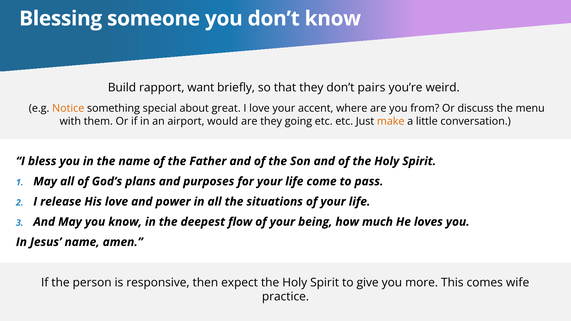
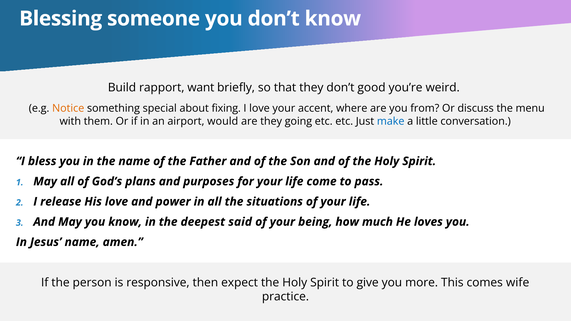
pairs: pairs -> good (372, 88)
great: great -> fixing (226, 108)
make colour: orange -> blue (391, 121)
flow: flow -> said (240, 222)
